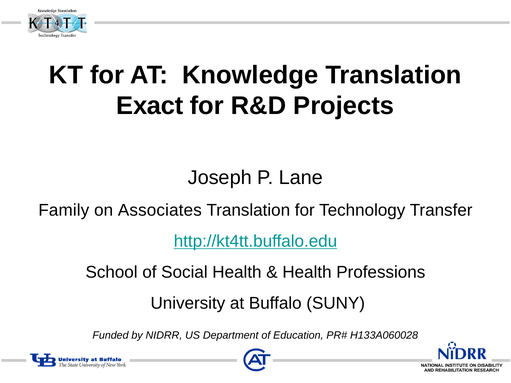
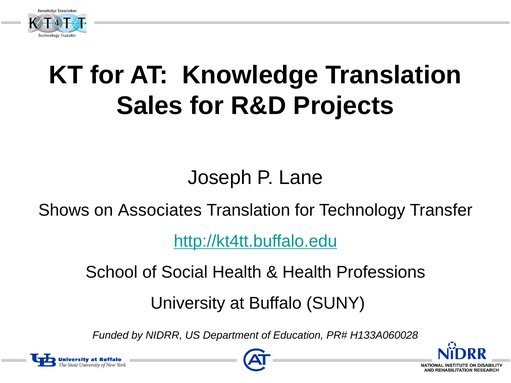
Exact: Exact -> Sales (150, 106)
Family: Family -> Shows (64, 210)
